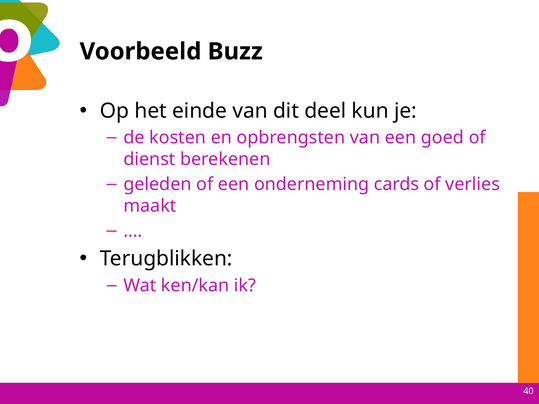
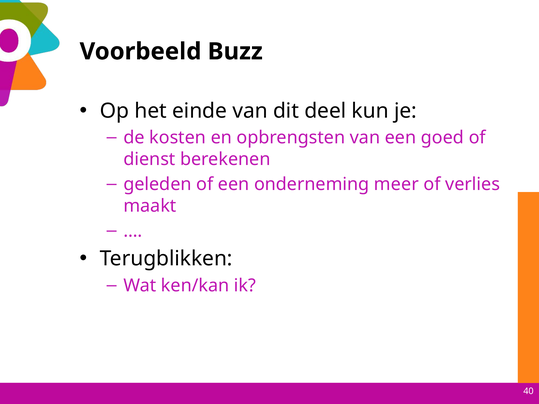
cards: cards -> meer (396, 184)
